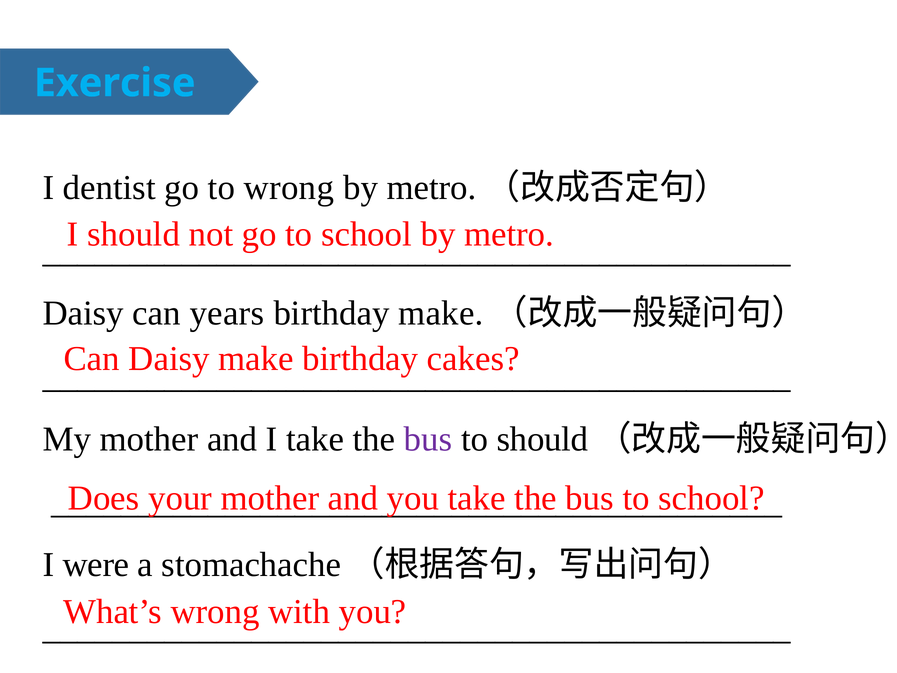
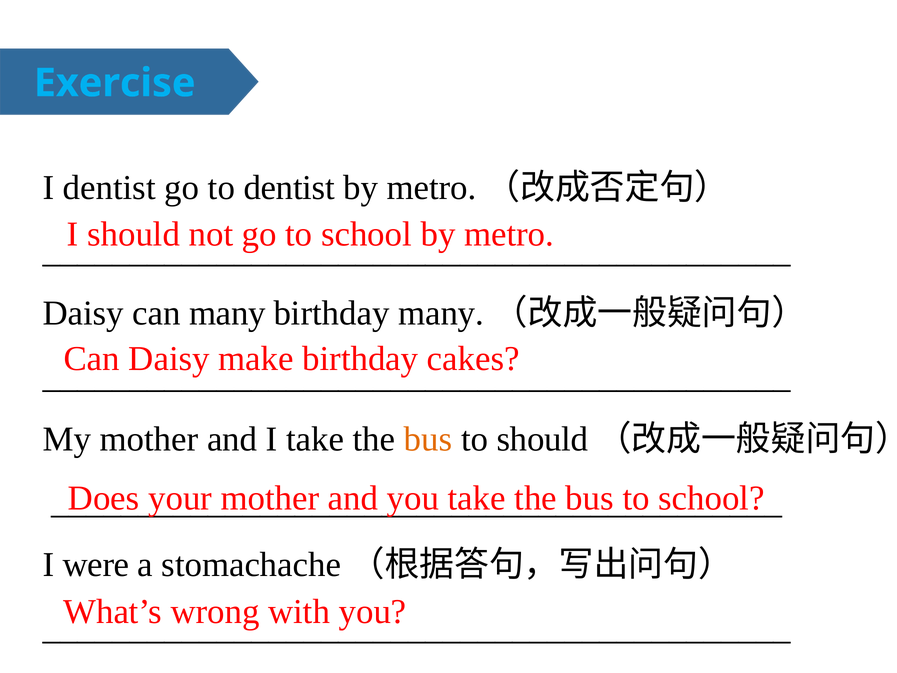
to wrong: wrong -> dentist (289, 188)
can years: years -> many (227, 313)
birthday make: make -> many (441, 313)
bus colour: purple -> orange (428, 439)
